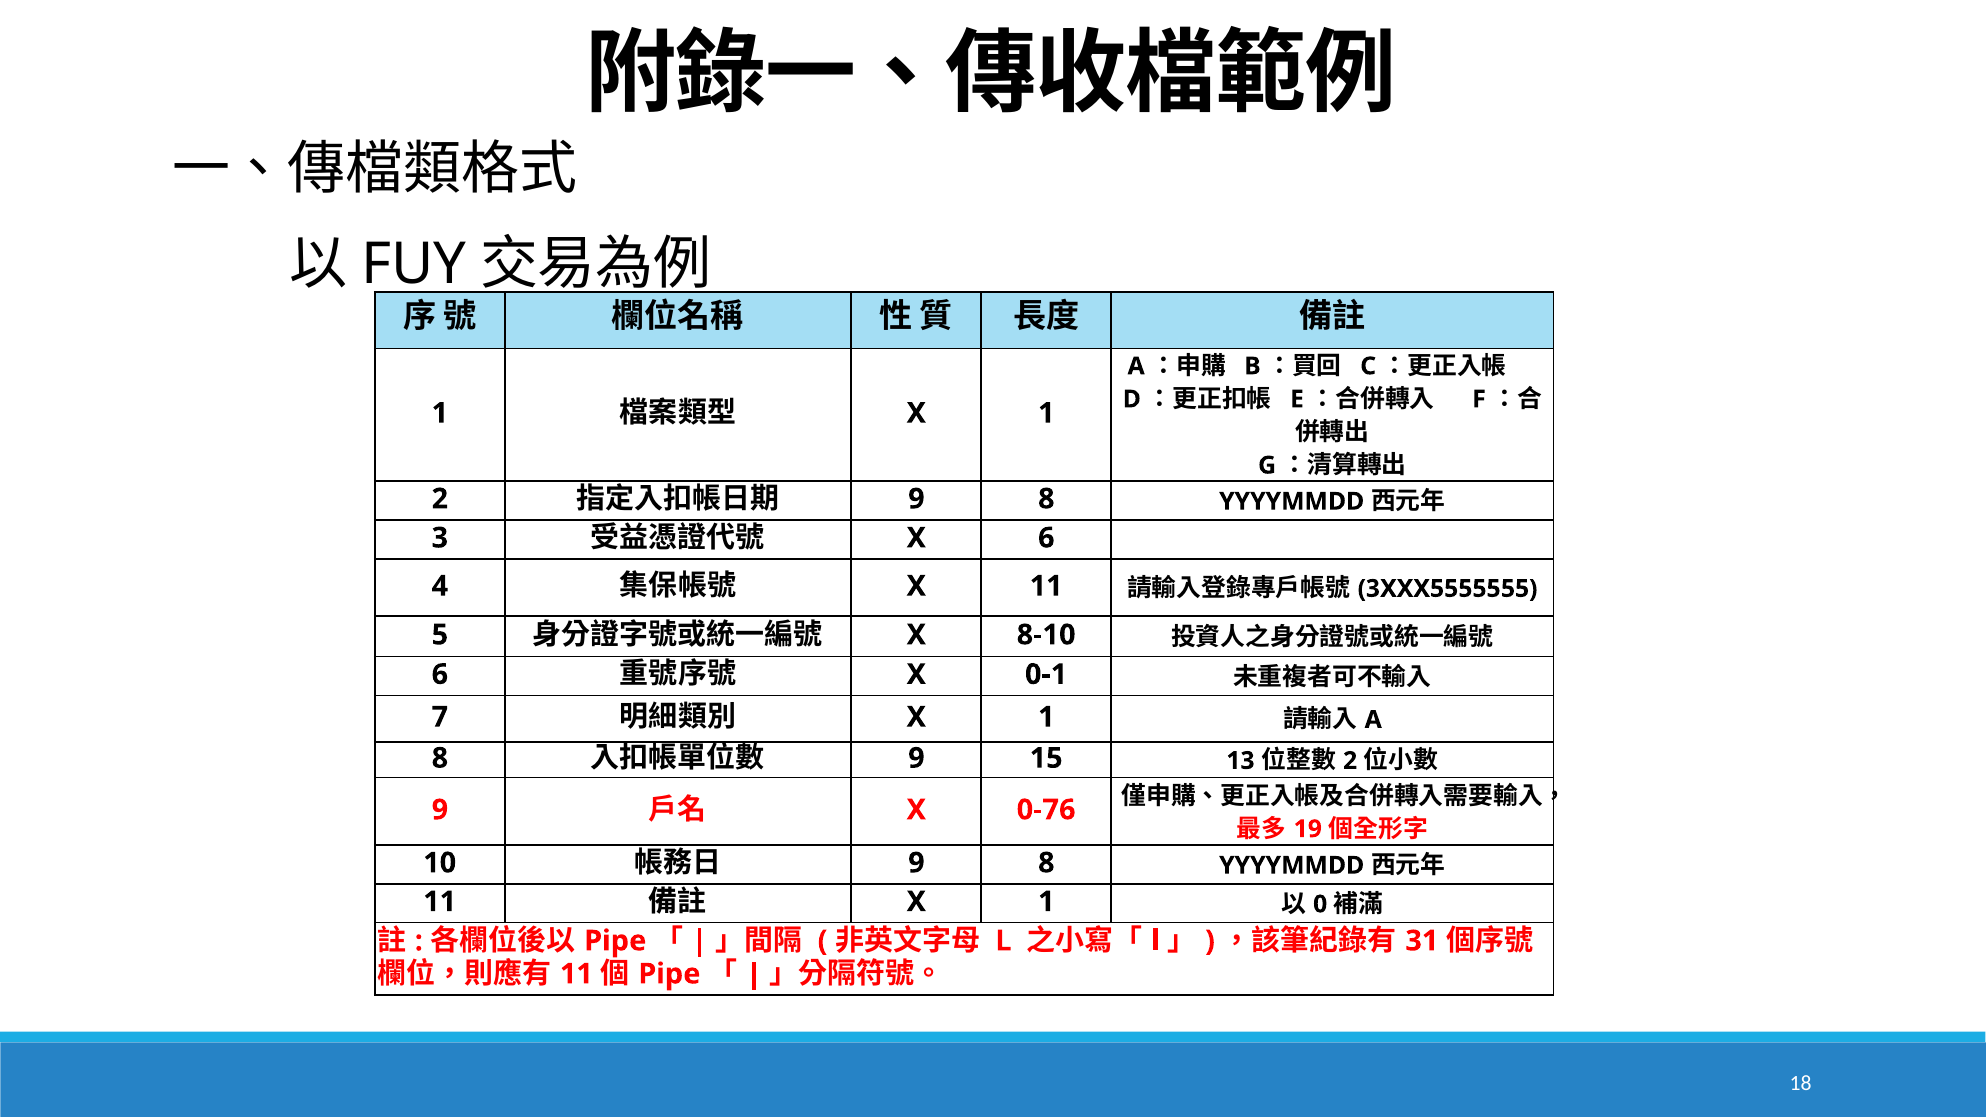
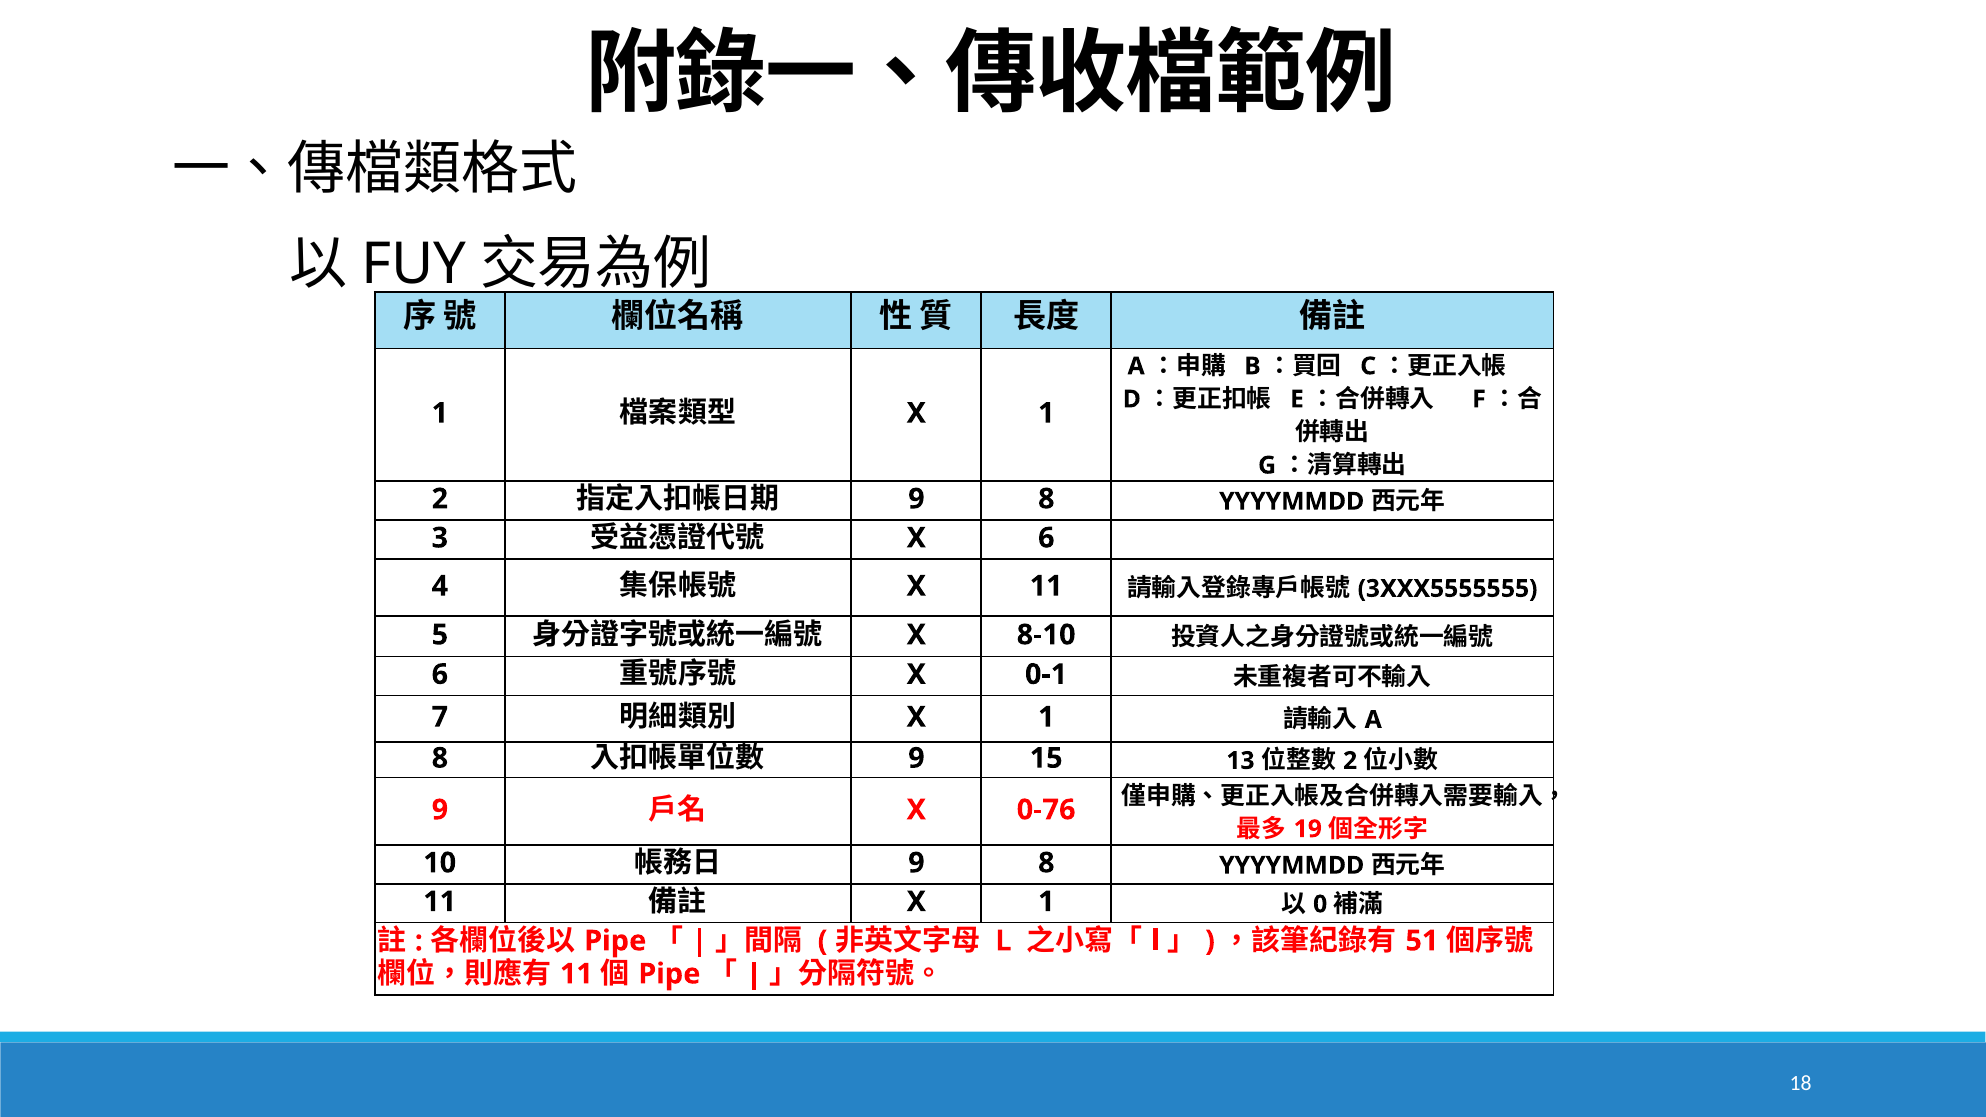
31: 31 -> 51 (1422, 941)
